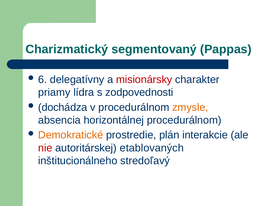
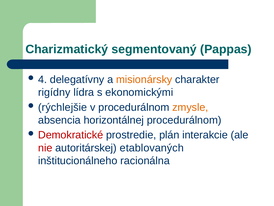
6: 6 -> 4 (43, 79)
misionársky colour: red -> orange (144, 79)
priamy: priamy -> rigídny (54, 92)
zodpovednosti: zodpovednosti -> ekonomickými (139, 92)
dochádza: dochádza -> rýchlejšie (63, 107)
Demokratické colour: orange -> red (71, 135)
stredoľavý: stredoľavý -> racionálna (145, 160)
